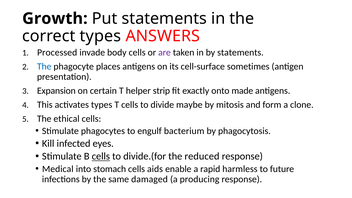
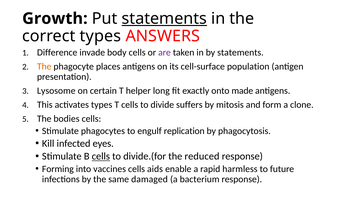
statements underline: none -> present (164, 19)
Processed: Processed -> Difference (57, 53)
The colour: blue -> orange (44, 66)
sometimes: sometimes -> population (248, 66)
Expansion: Expansion -> Lysosome (56, 91)
strip: strip -> long (161, 91)
maybe: maybe -> suffers (189, 105)
ethical: ethical -> bodies (67, 119)
bacterium: bacterium -> replication (184, 131)
Medical: Medical -> Forming (58, 169)
stomach: stomach -> vaccines (110, 169)
producing: producing -> bacterium (200, 179)
